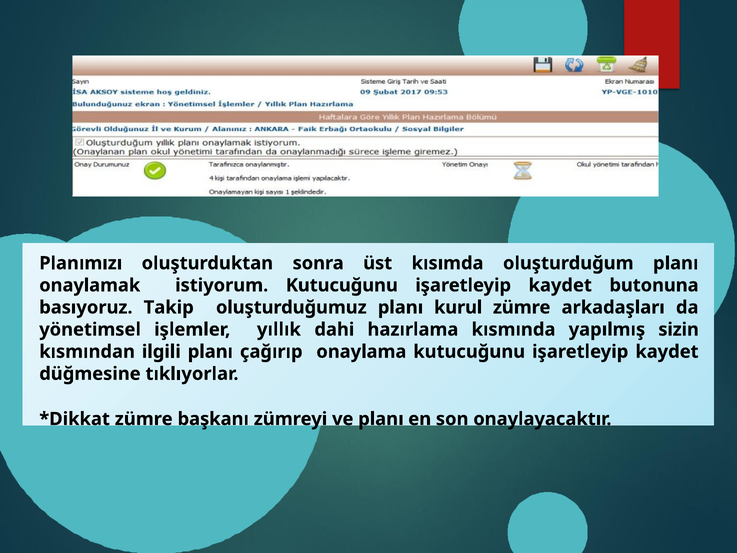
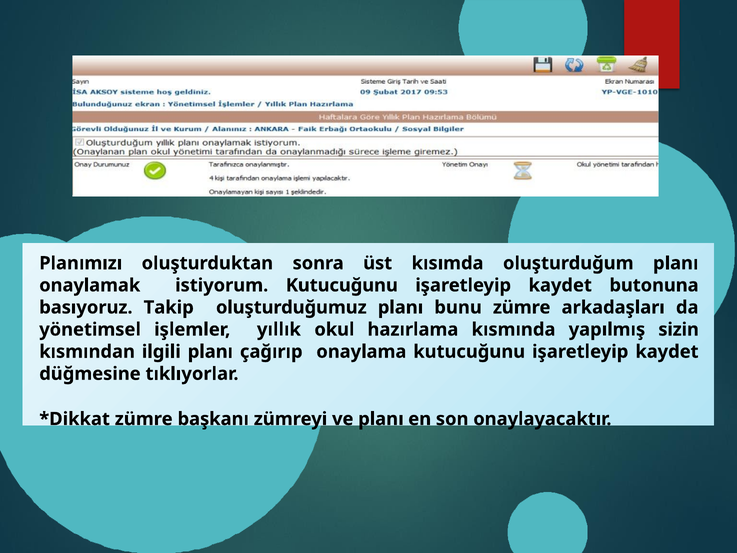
kurul: kurul -> bunu (458, 307)
dahi: dahi -> okul (334, 329)
